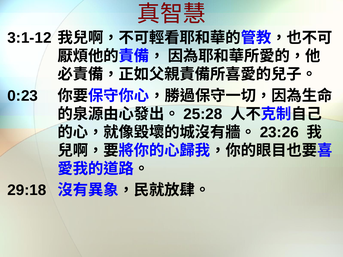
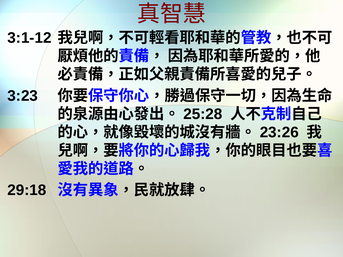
0:23: 0:23 -> 3:23 (23, 96)
